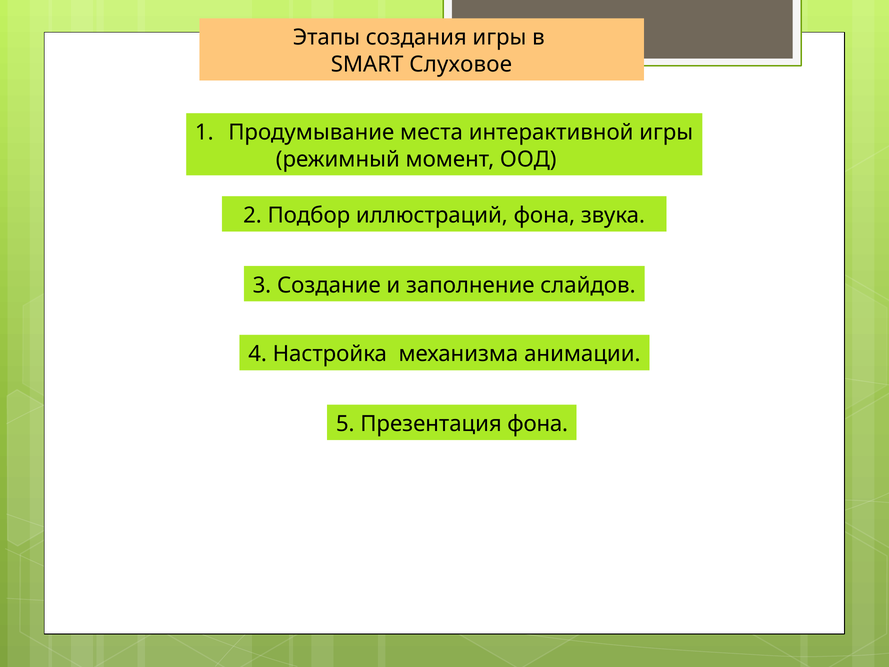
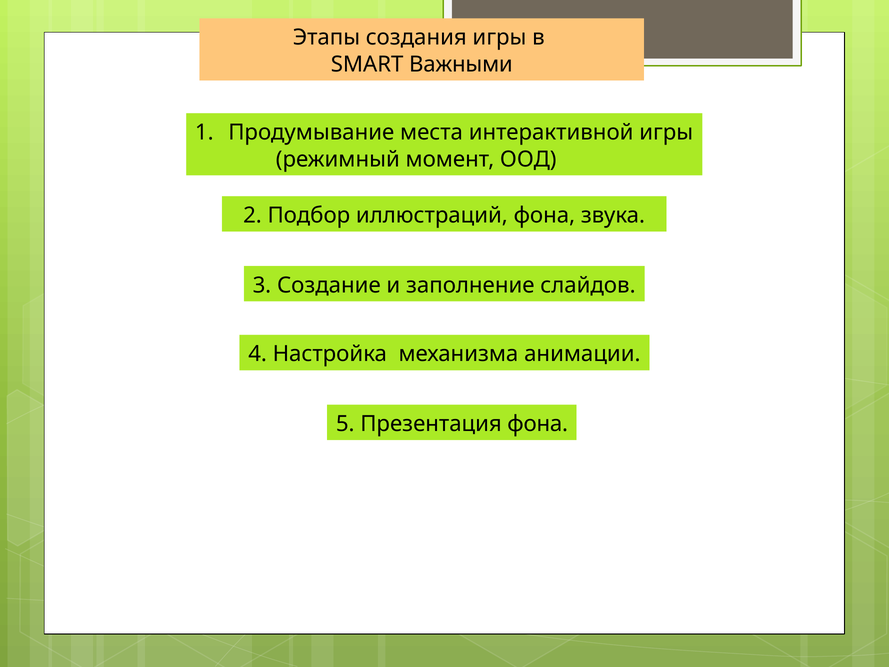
Слуховое: Слуховое -> Важными (461, 64)
